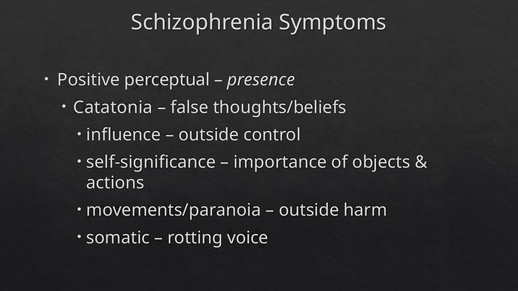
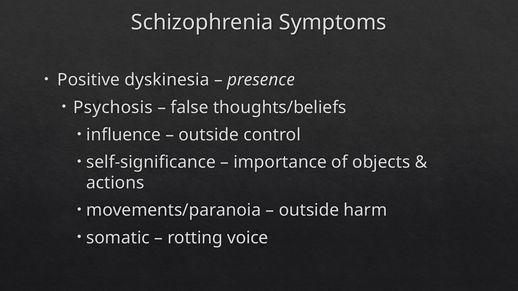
perceptual: perceptual -> dyskinesia (167, 80)
Catatonia: Catatonia -> Psychosis (113, 107)
